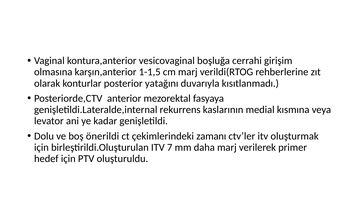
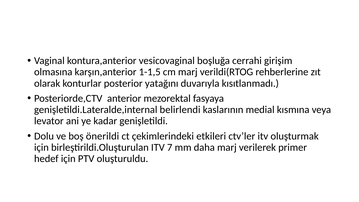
rekurrens: rekurrens -> belirlendi (180, 110)
zamanı: zamanı -> etkileri (211, 136)
